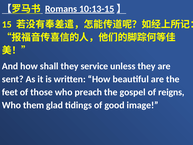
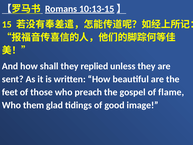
service: service -> replied (94, 66)
reigns: reigns -> flame (171, 92)
